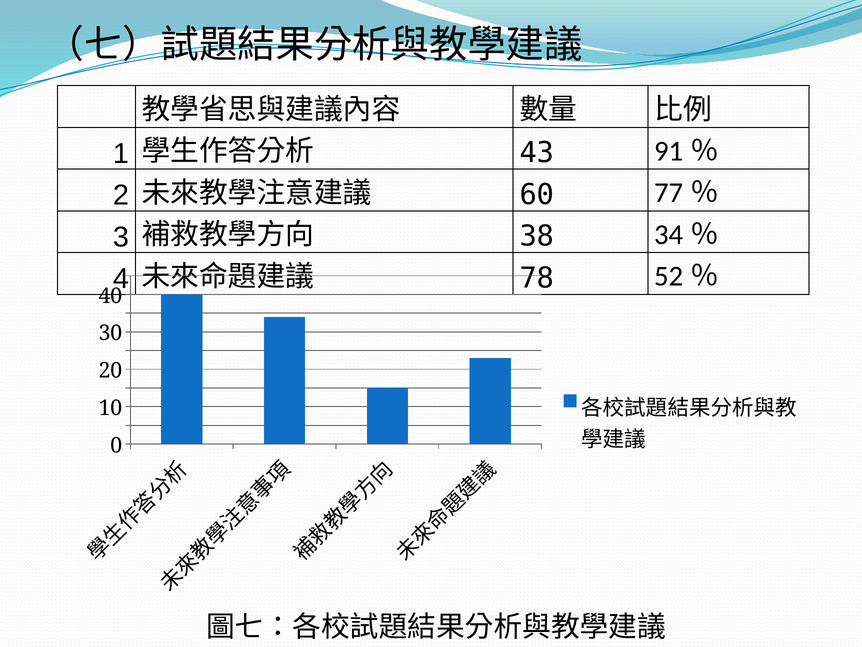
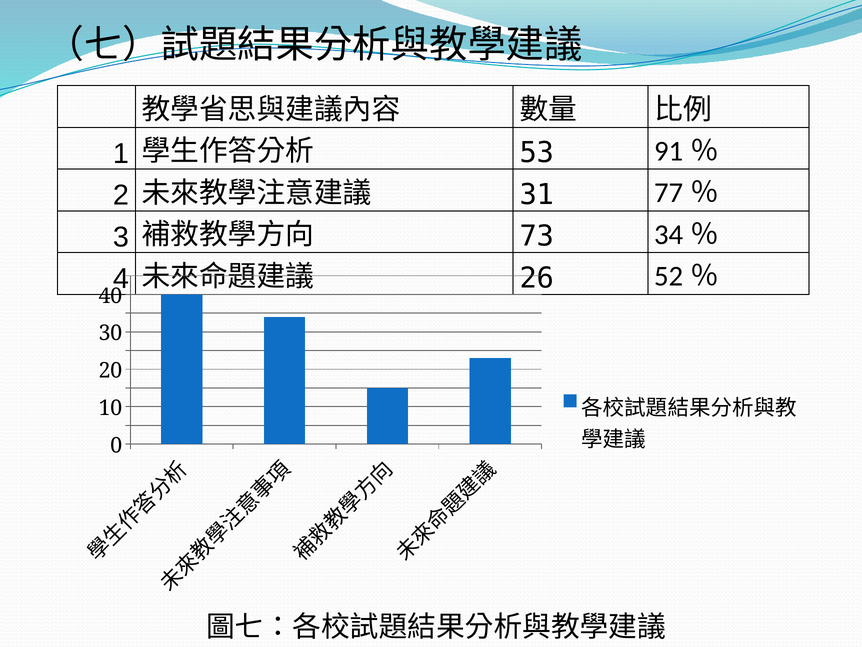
43: 43 -> 53 (537, 153)
60: 60 -> 31 (537, 194)
38: 38 -> 73 (537, 236)
78: 78 -> 26 (537, 278)
